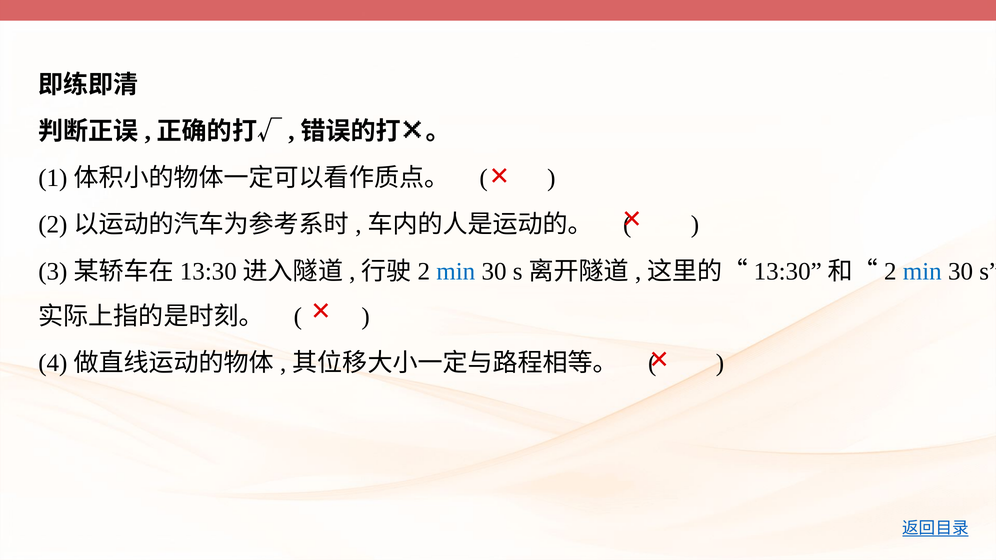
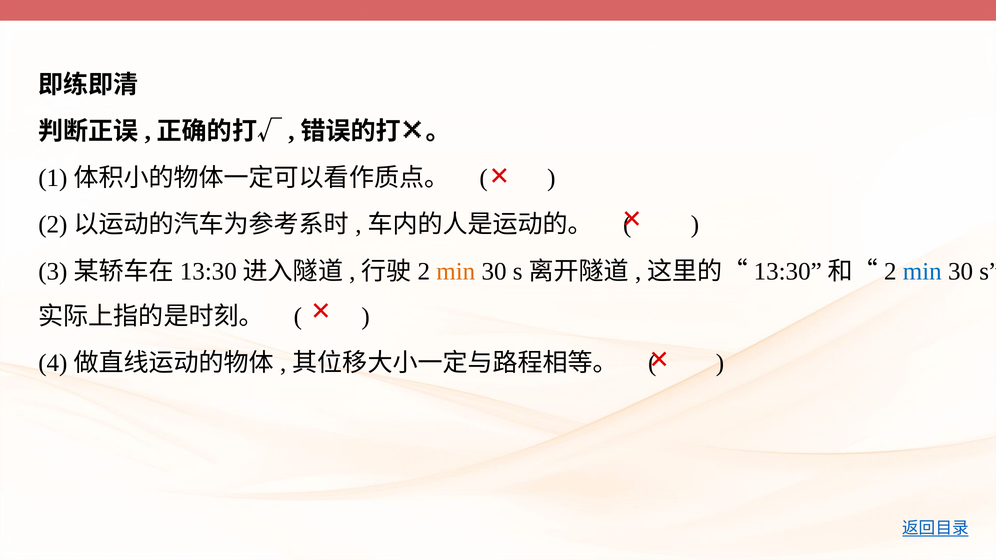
min colour: blue -> orange (456, 271)
